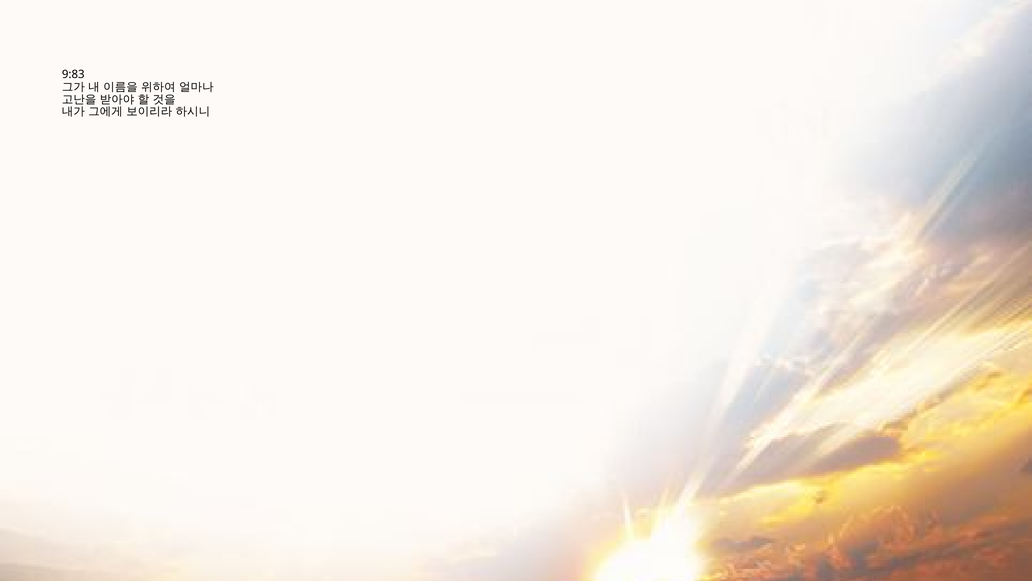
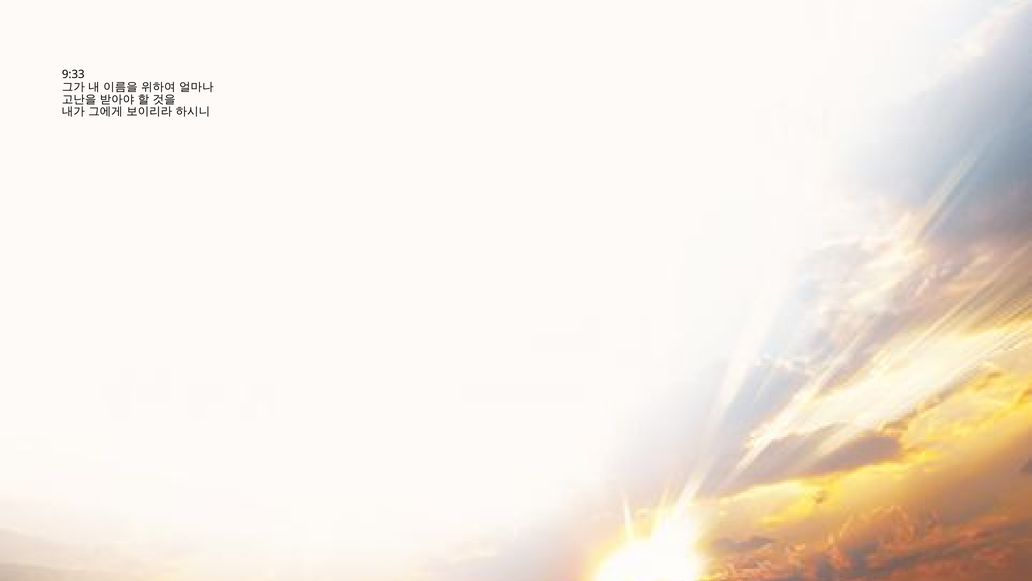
9:83: 9:83 -> 9:33 (73, 74)
